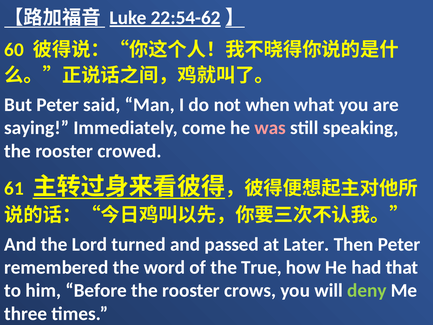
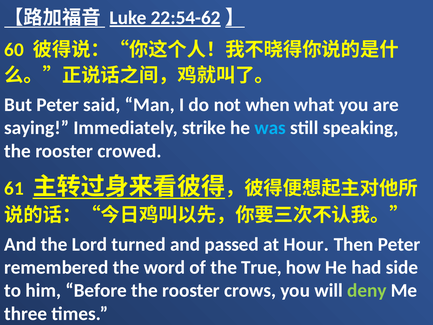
come: come -> strike (204, 128)
was colour: pink -> light blue (270, 128)
Later: Later -> Hour (306, 244)
that: that -> side (402, 267)
